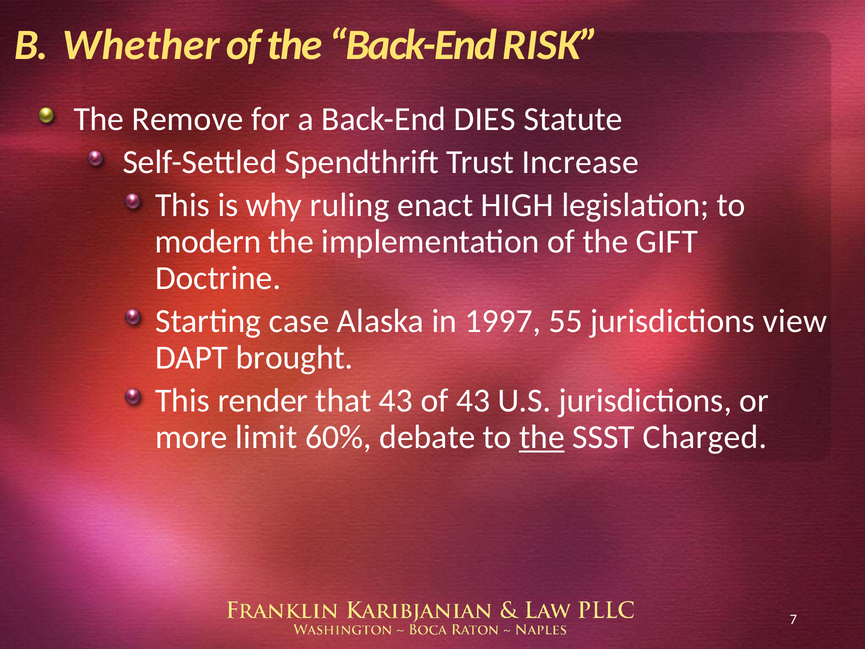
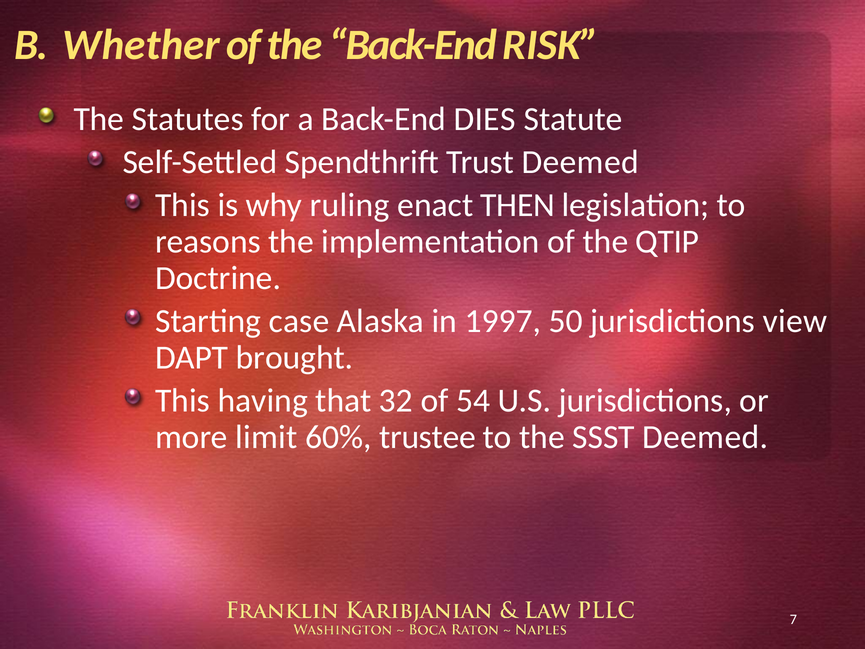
Remove: Remove -> Statutes (188, 119)
Trust Increase: Increase -> Deemed (580, 162)
HIGH: HIGH -> THEN (518, 205)
modern: modern -> reasons (208, 242)
GIFT: GIFT -> QTIP (667, 242)
55: 55 -> 50 (566, 321)
render: render -> having (263, 400)
that 43: 43 -> 32 (396, 400)
of 43: 43 -> 54 (473, 400)
debate: debate -> trustee (428, 437)
the underline: present -> none (542, 437)
SSST Charged: Charged -> Deemed (705, 437)
